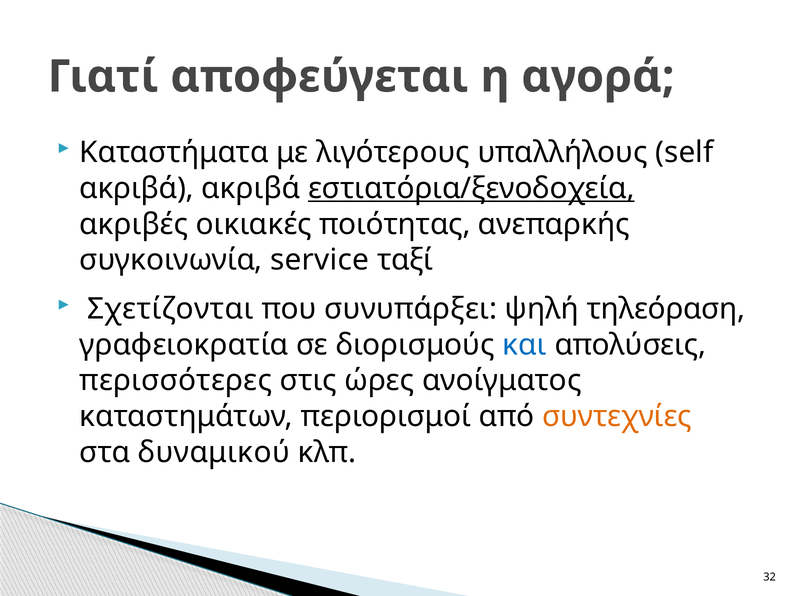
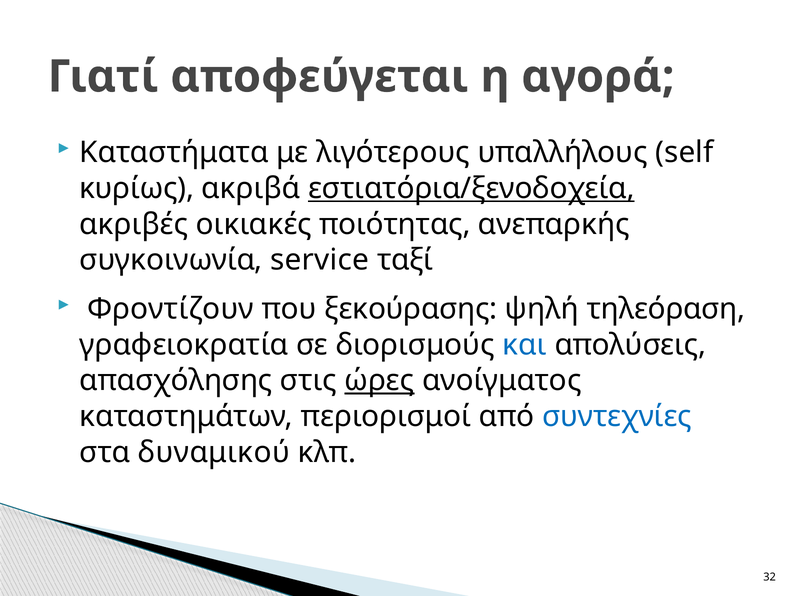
ακριβά: ακριβά -> κυρίως (137, 188)
Σχετίζονται: Σχετίζονται -> Φροντίζουν (170, 309)
συνυπάρξει: συνυπάρξει -> ξεκούρασης (411, 309)
περισσότερες: περισσότερες -> απασχόλησης (176, 381)
ώρες underline: none -> present (379, 381)
συντεχνίες colour: orange -> blue (617, 417)
